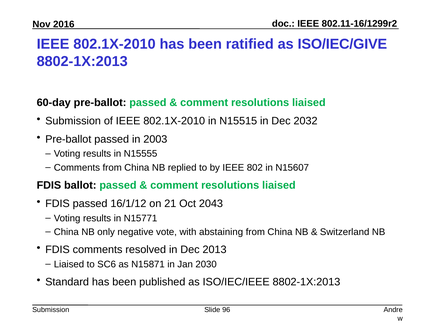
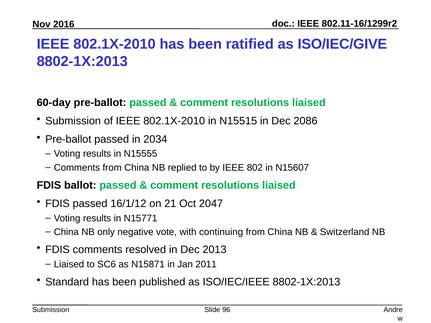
2032: 2032 -> 2086 (306, 121)
2003: 2003 -> 2034 (155, 139)
2043: 2043 -> 2047 (211, 204)
abstaining: abstaining -> continuing (221, 232)
2030: 2030 -> 2011 (206, 264)
